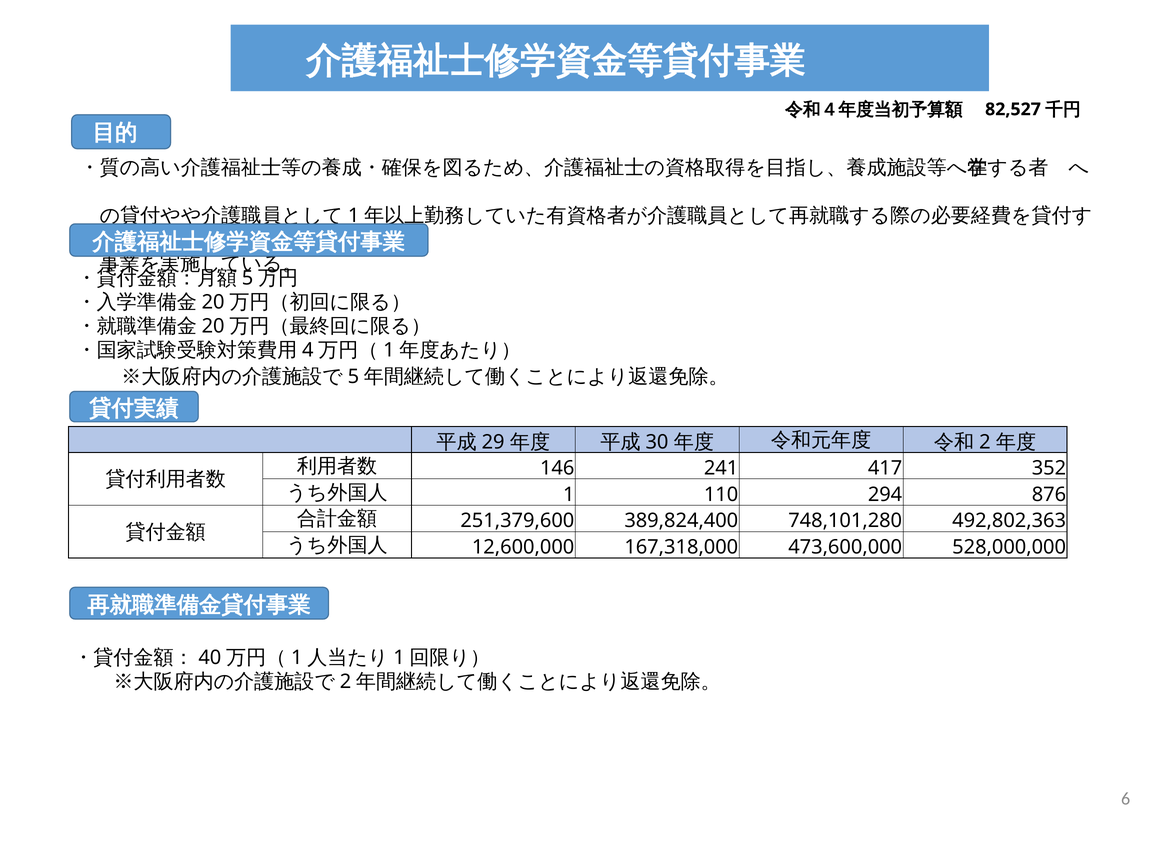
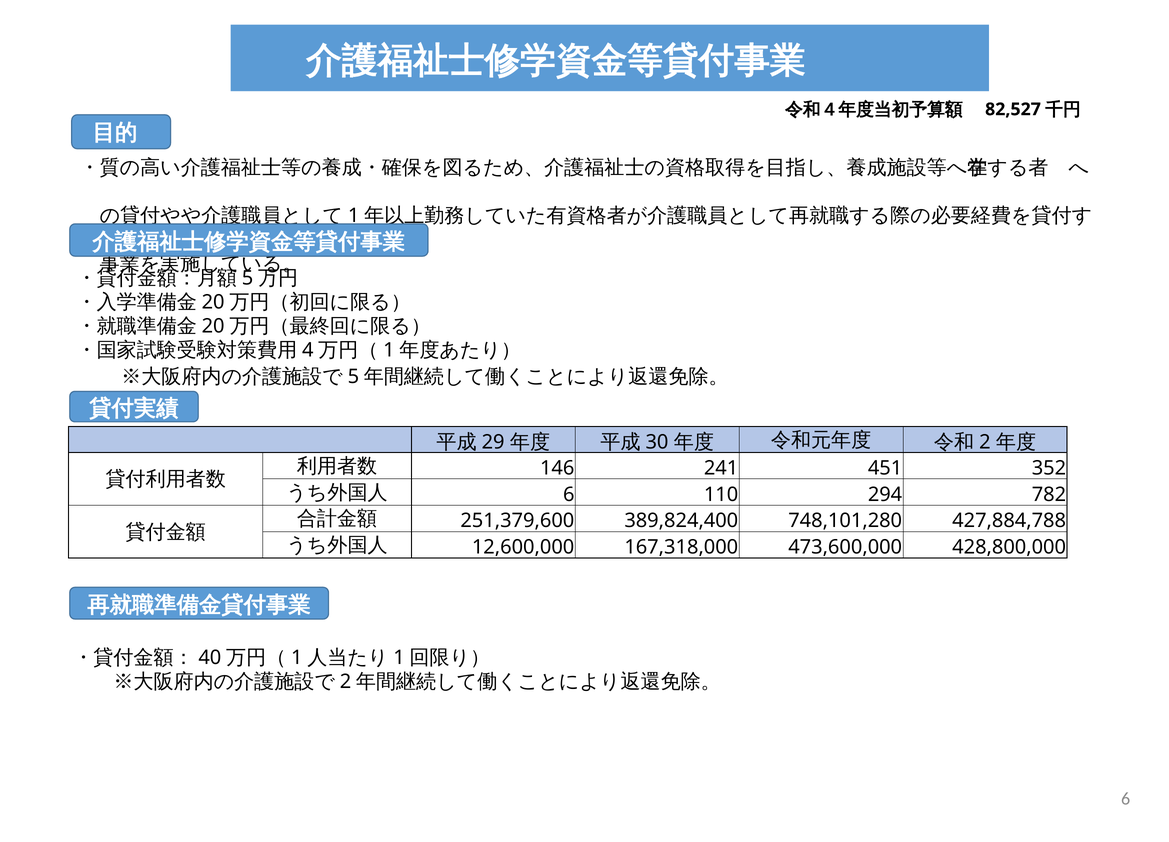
417: 417 -> 451 (885, 468)
1: 1 -> 6 (569, 495)
876: 876 -> 782 (1049, 495)
492,802,363: 492,802,363 -> 427,884,788 (1009, 521)
528,000,000: 528,000,000 -> 428,800,000 (1009, 547)
